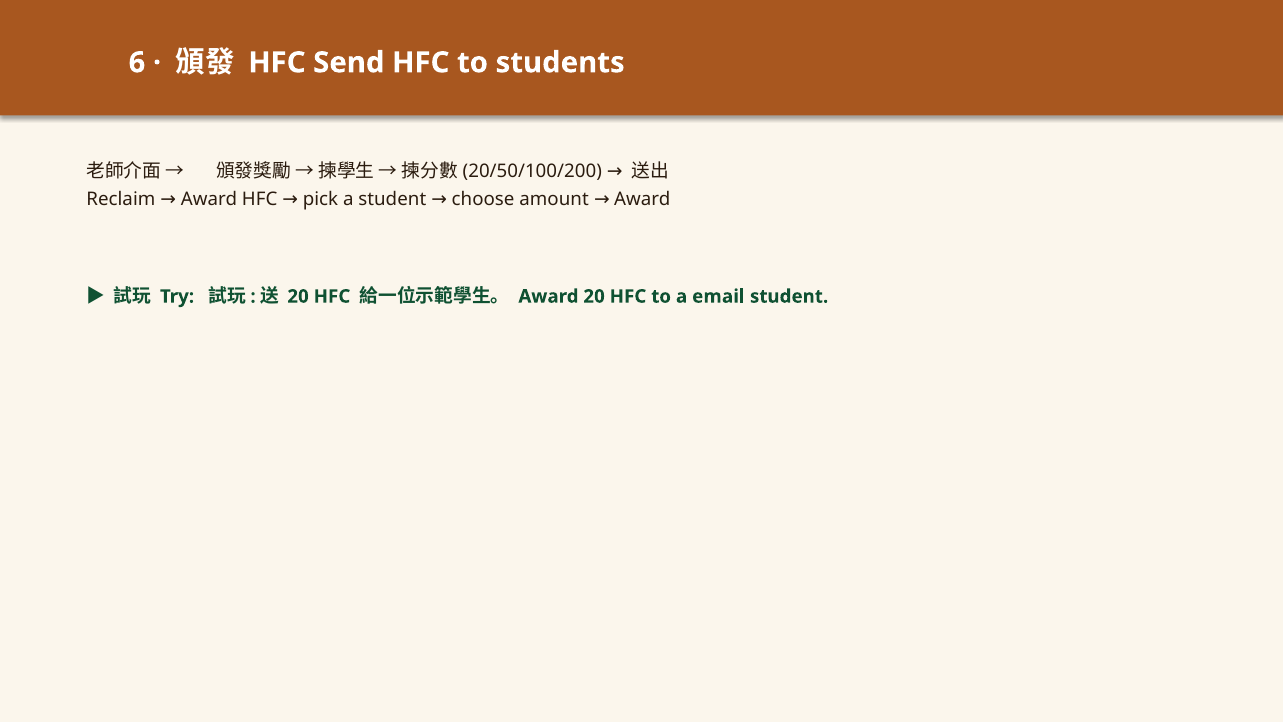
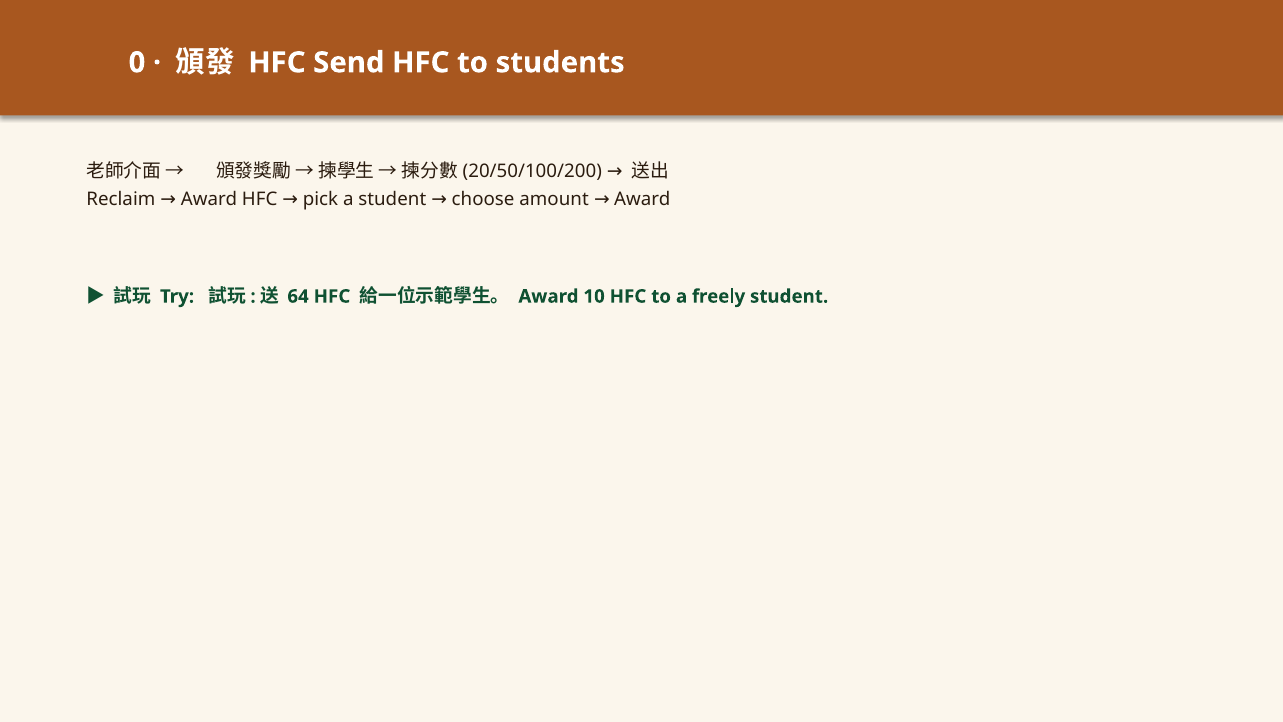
6: 6 -> 0 (137, 63)
20: 20 -> 64 (298, 296)
Award 20: 20 -> 10 (594, 296)
email: email -> freely (719, 296)
